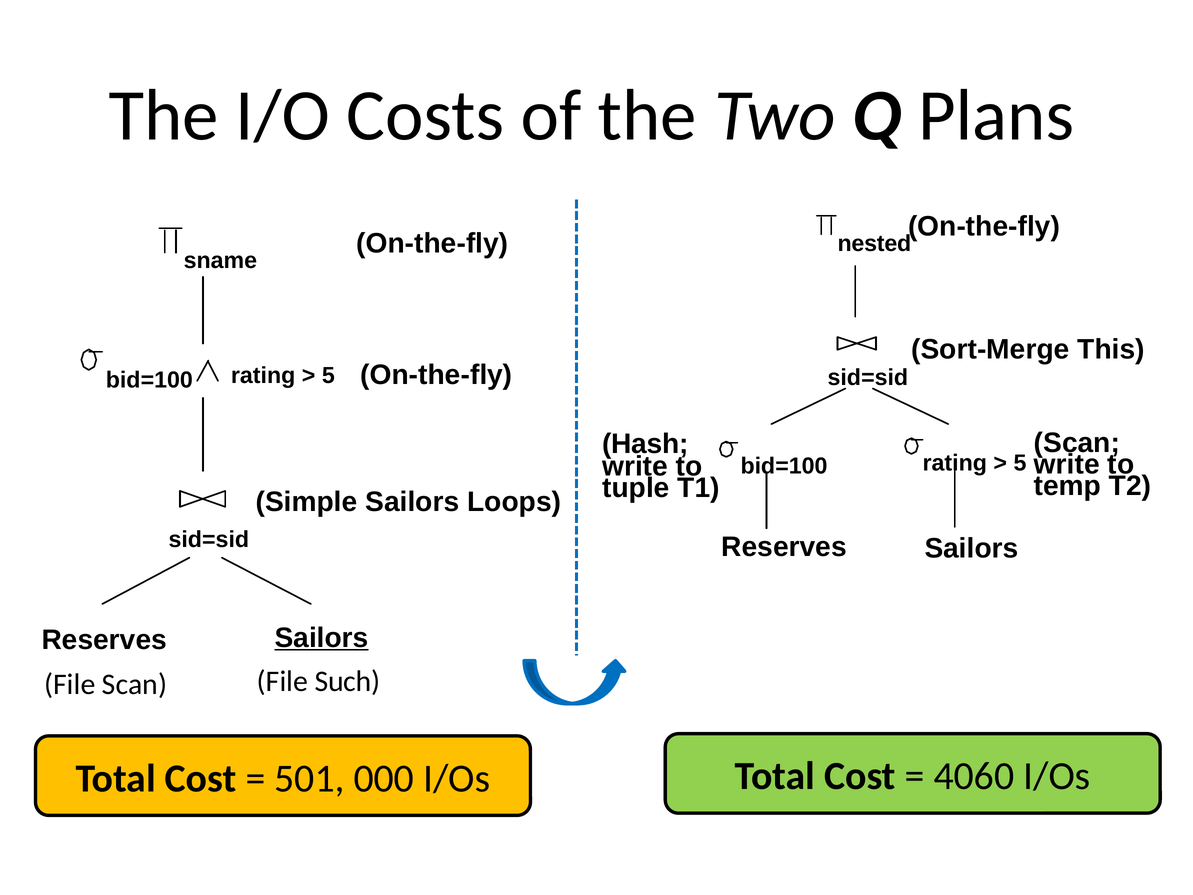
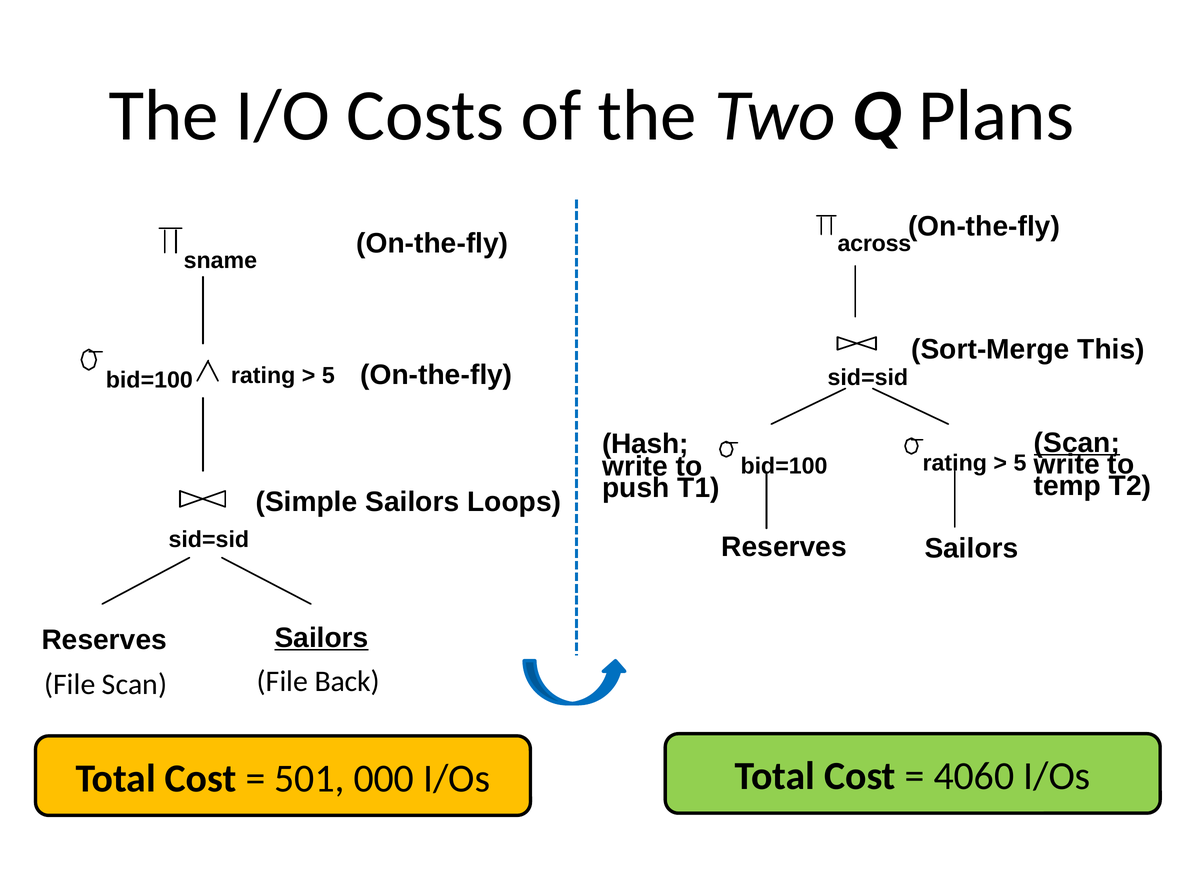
nested: nested -> across (874, 244)
Scan underline: none -> present (1077, 443)
tuple: tuple -> push (636, 488)
Such: Such -> Back (347, 681)
